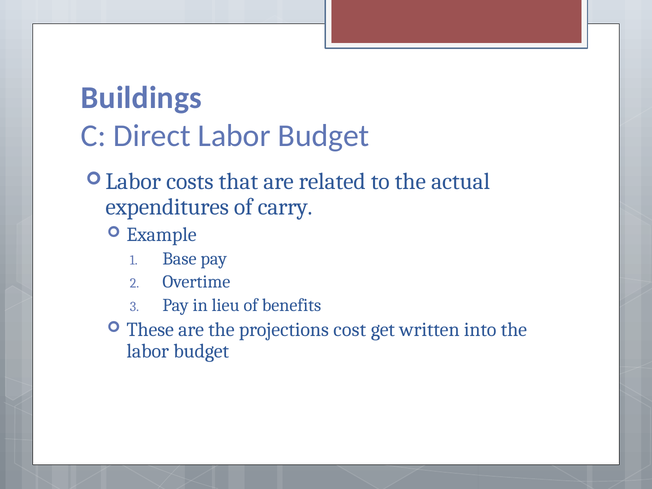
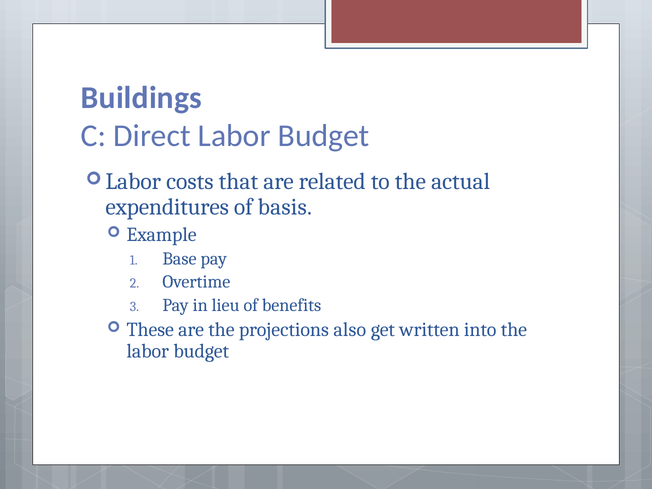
carry: carry -> basis (285, 207)
cost: cost -> also (350, 330)
